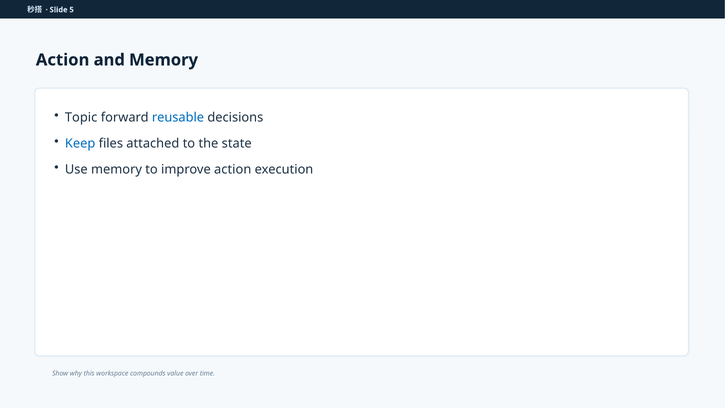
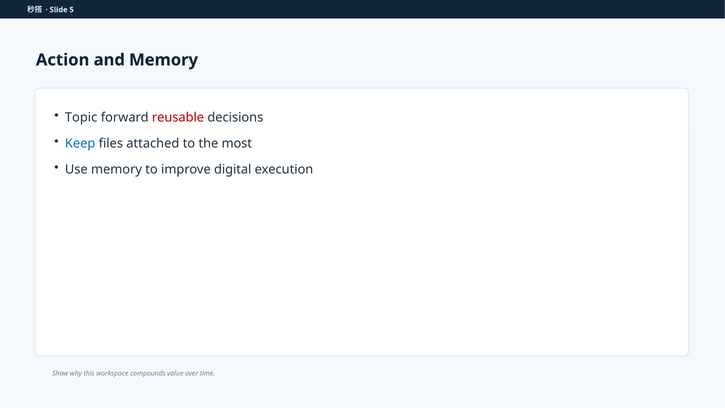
reusable colour: blue -> red (178, 117)
state: state -> most (237, 143)
improve action: action -> digital (233, 169)
